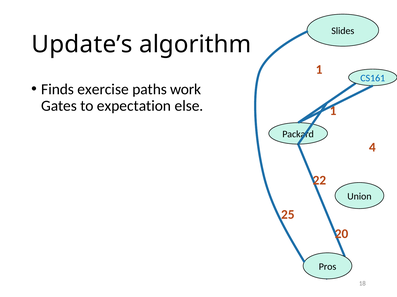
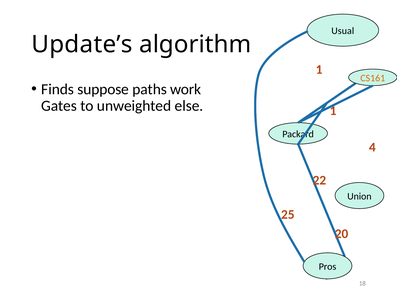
Slides: Slides -> Usual (343, 31)
CS161 colour: blue -> orange (373, 78)
exercise: exercise -> suppose (103, 89)
expectation: expectation -> unweighted (134, 106)
